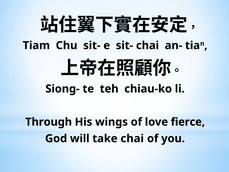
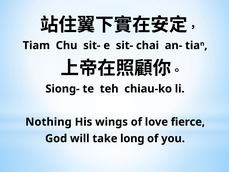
Through: Through -> Nothing (49, 122)
take chai: chai -> long (132, 138)
